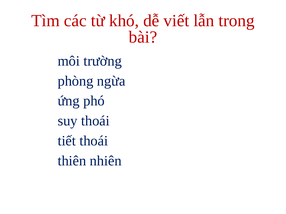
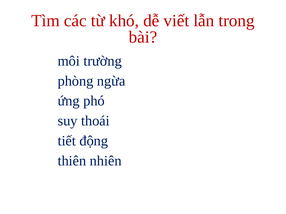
tiết thoái: thoái -> động (94, 141)
